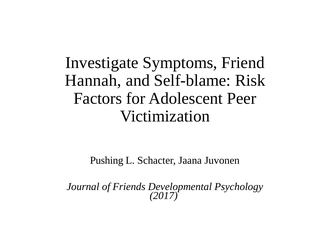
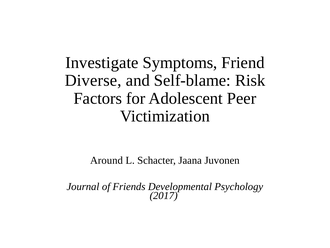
Hannah: Hannah -> Diverse (93, 80)
Pushing: Pushing -> Around (107, 160)
